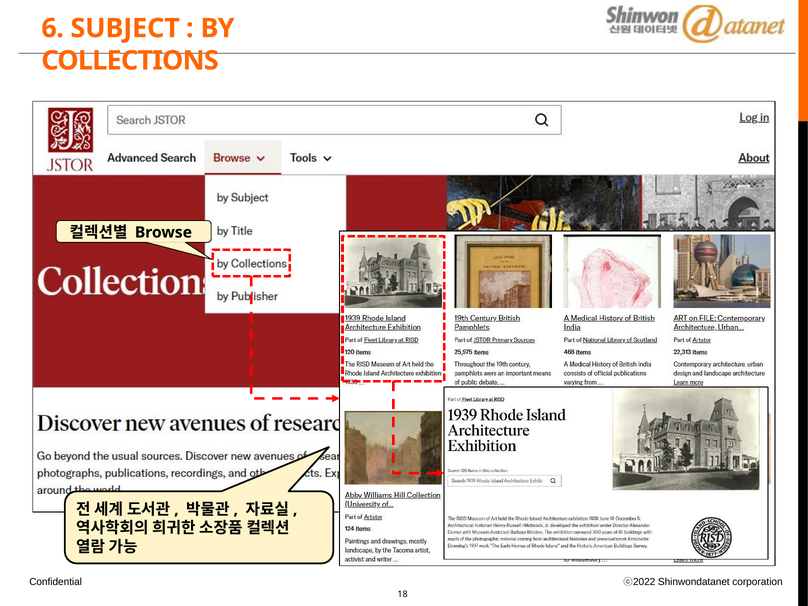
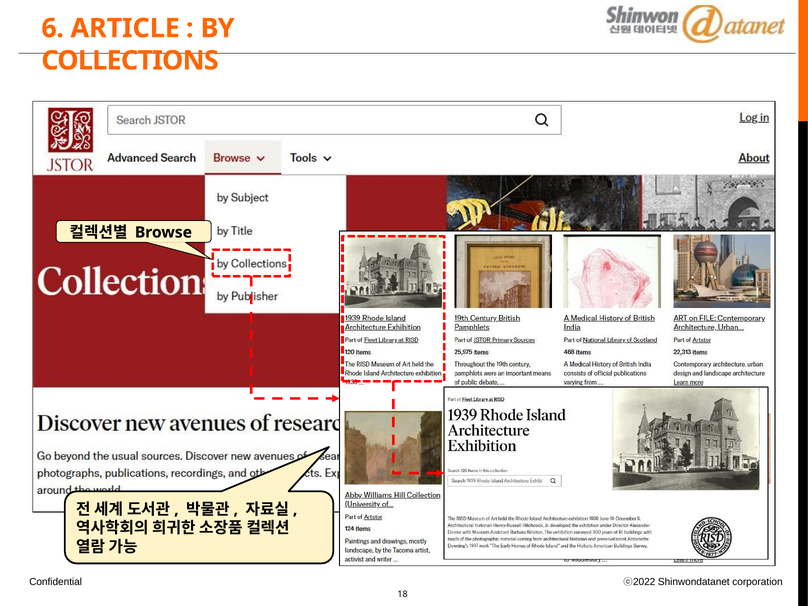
SUBJECT: SUBJECT -> ARTICLE (125, 28)
